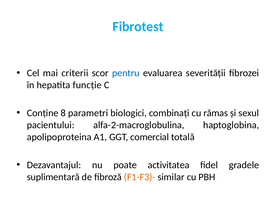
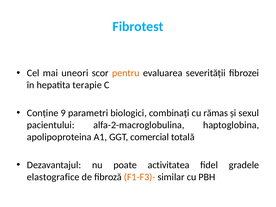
criterii: criterii -> uneori (75, 73)
pentru colour: blue -> orange (126, 73)
funcție: funcție -> terapie (87, 85)
8: 8 -> 9 (63, 113)
suplimentară: suplimentară -> elastografice (53, 177)
